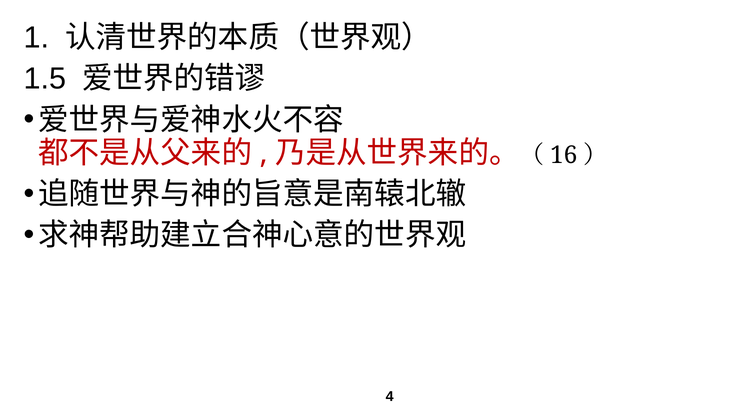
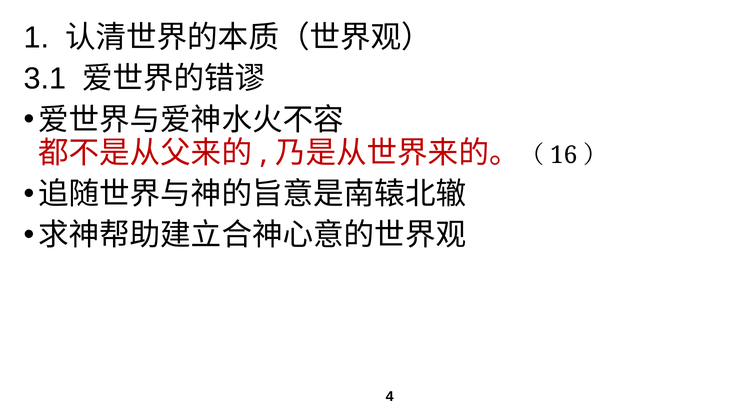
1.5: 1.5 -> 3.1 (45, 79)
